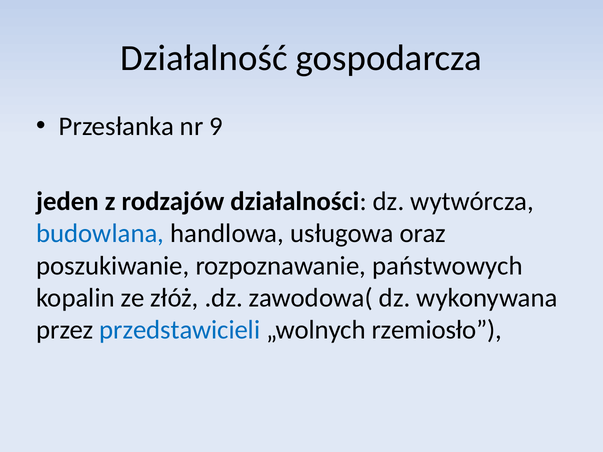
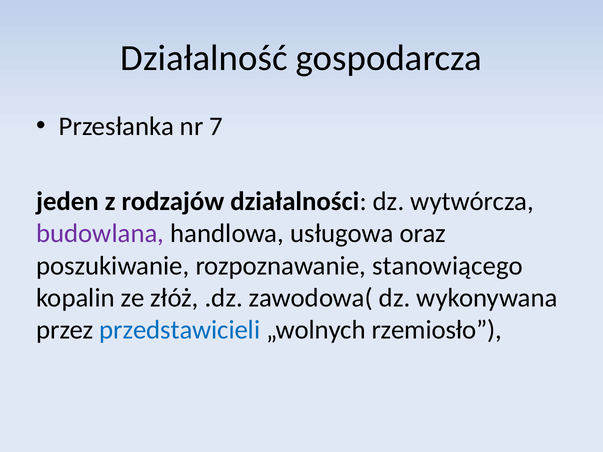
9: 9 -> 7 (216, 126)
budowlana colour: blue -> purple (100, 234)
państwowych: państwowych -> stanowiącego (447, 266)
